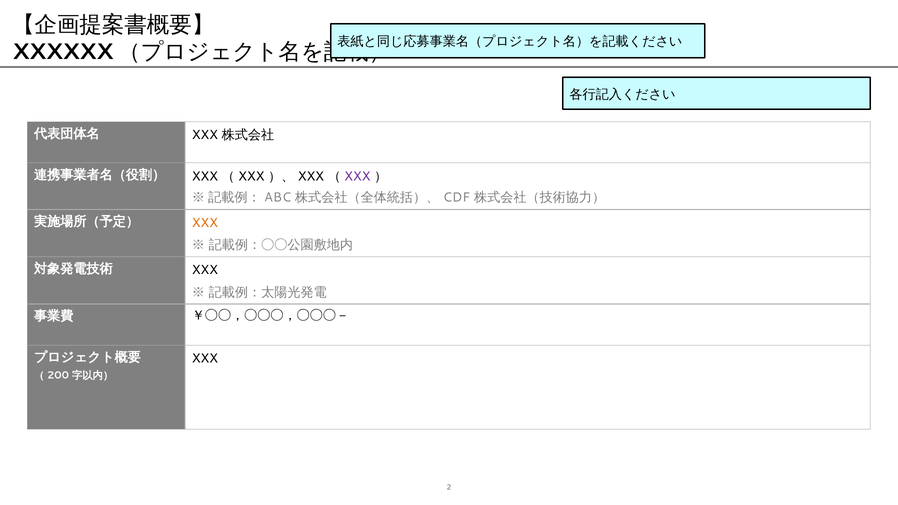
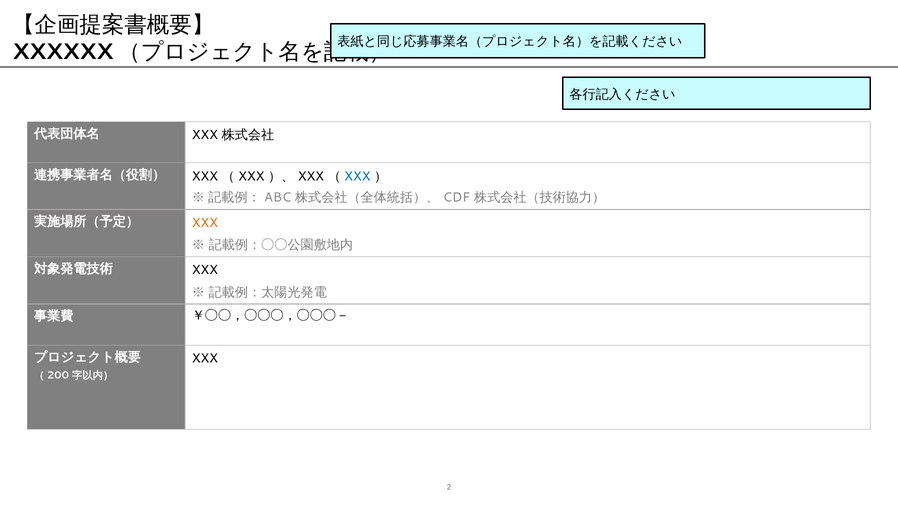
XXX colour: purple -> blue (357, 176)
